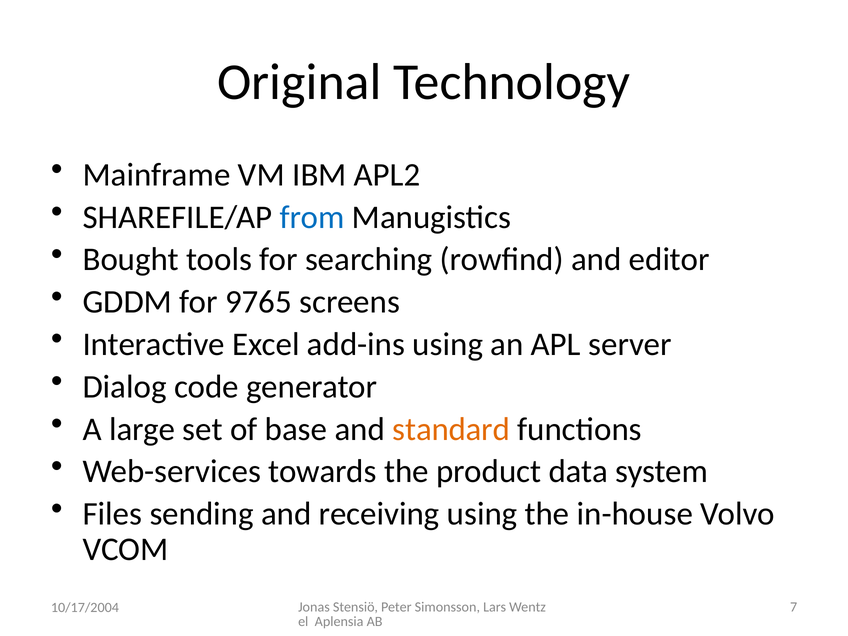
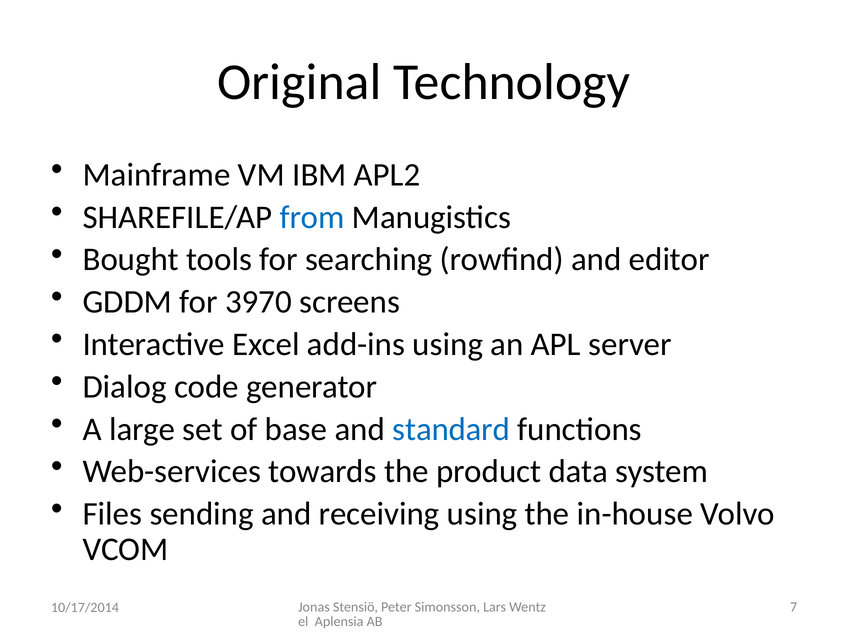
9765: 9765 -> 3970 (258, 302)
standard colour: orange -> blue (451, 429)
10/17/2004: 10/17/2004 -> 10/17/2014 (85, 607)
